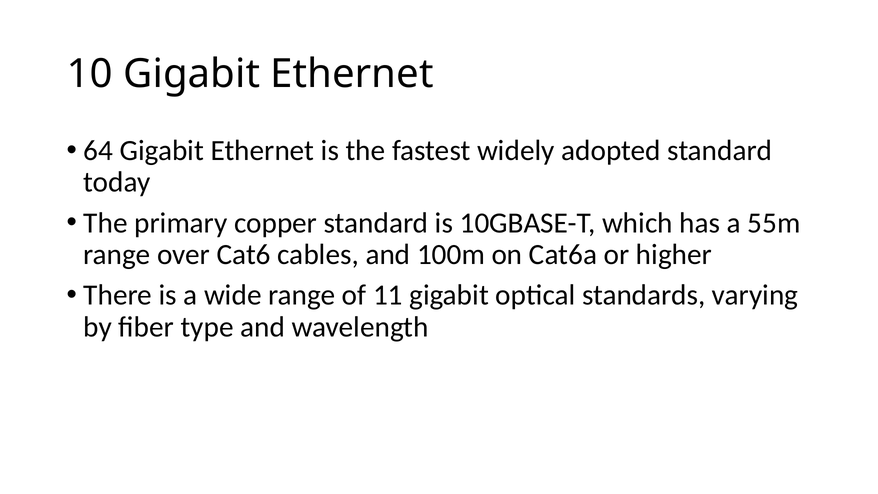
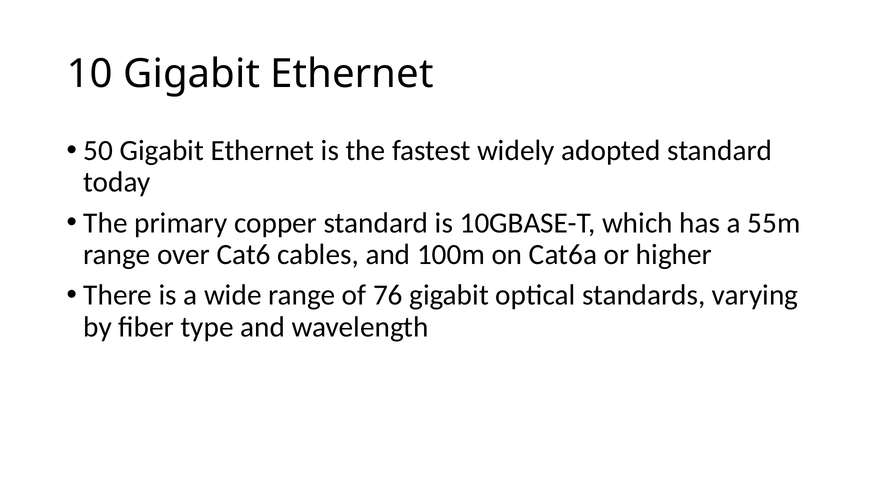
64: 64 -> 50 (98, 150)
11: 11 -> 76 (388, 295)
